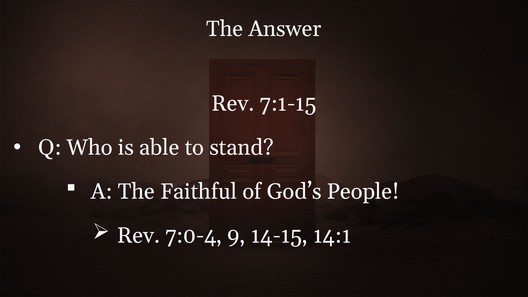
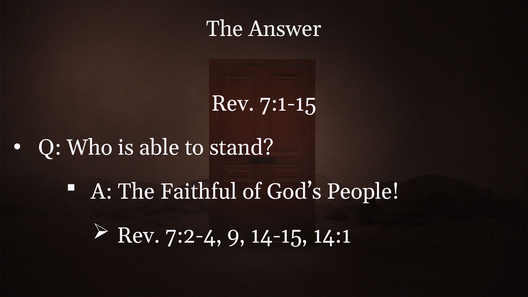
7:0-4: 7:0-4 -> 7:2-4 (194, 236)
